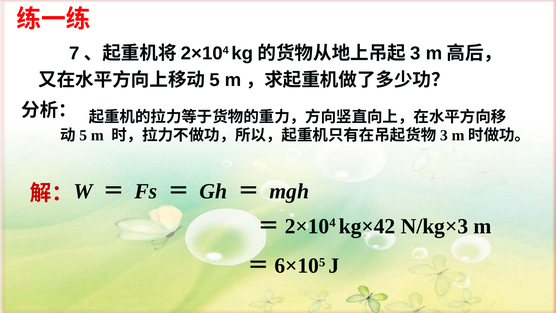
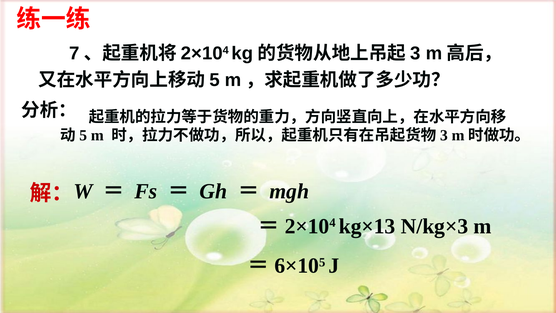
kg×42: kg×42 -> kg×13 (367, 226)
